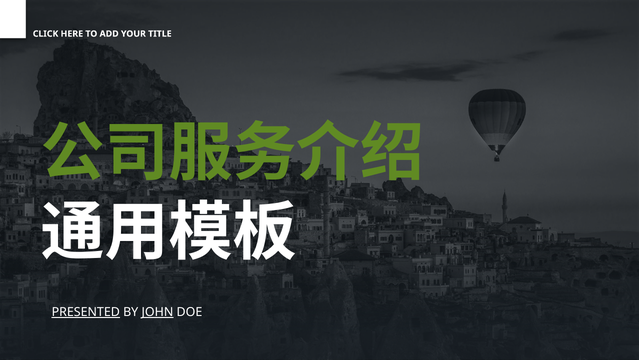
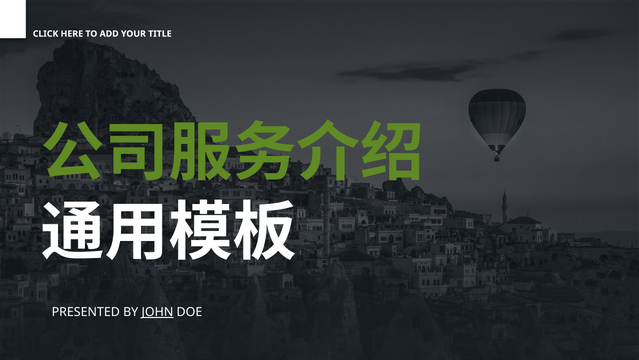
PRESENTED underline: present -> none (86, 312)
